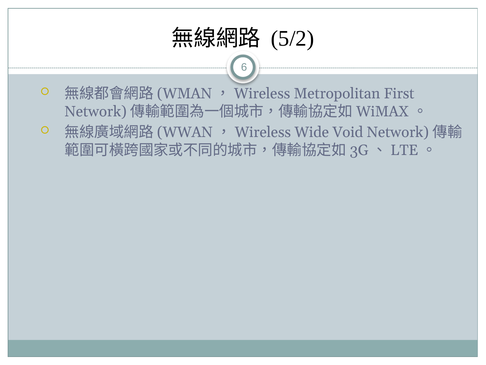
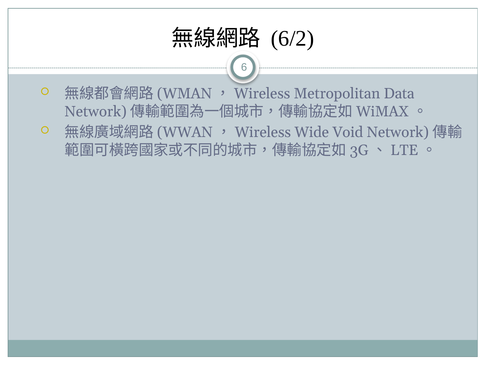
5/2: 5/2 -> 6/2 (293, 38)
First: First -> Data (399, 94)
